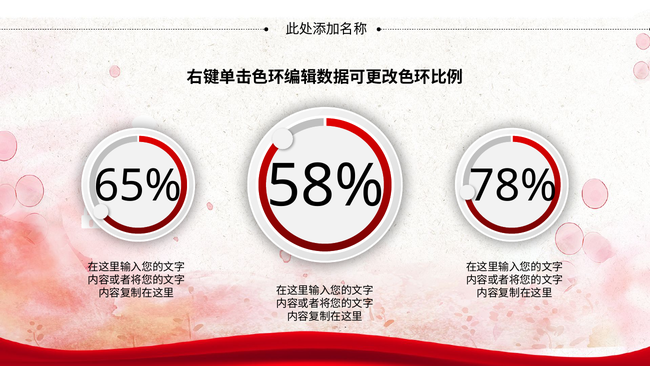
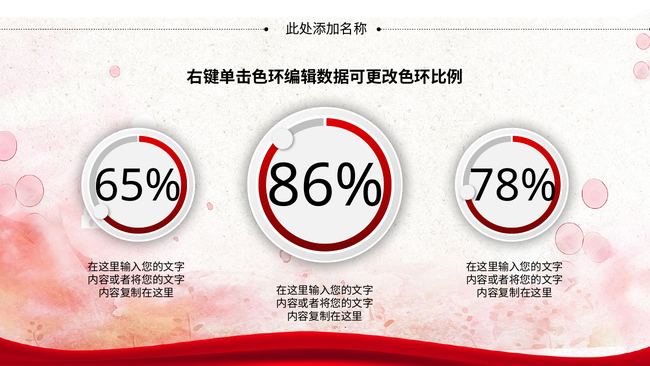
58%: 58% -> 86% (326, 186)
